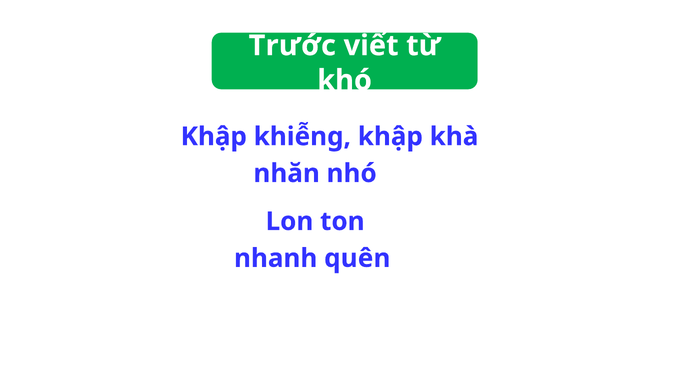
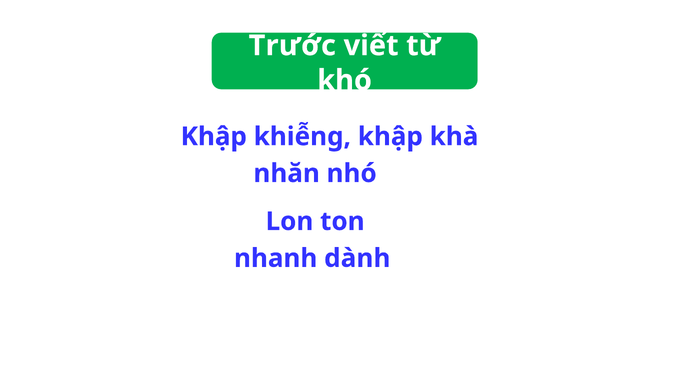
quên: quên -> dành (357, 258)
